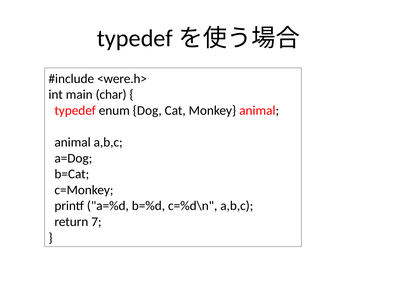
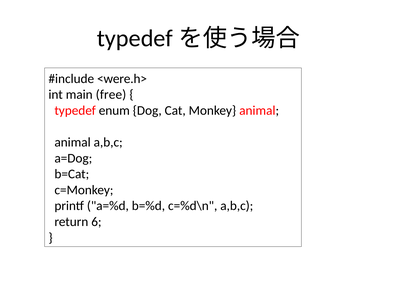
char: char -> free (111, 95)
7: 7 -> 6 (96, 222)
